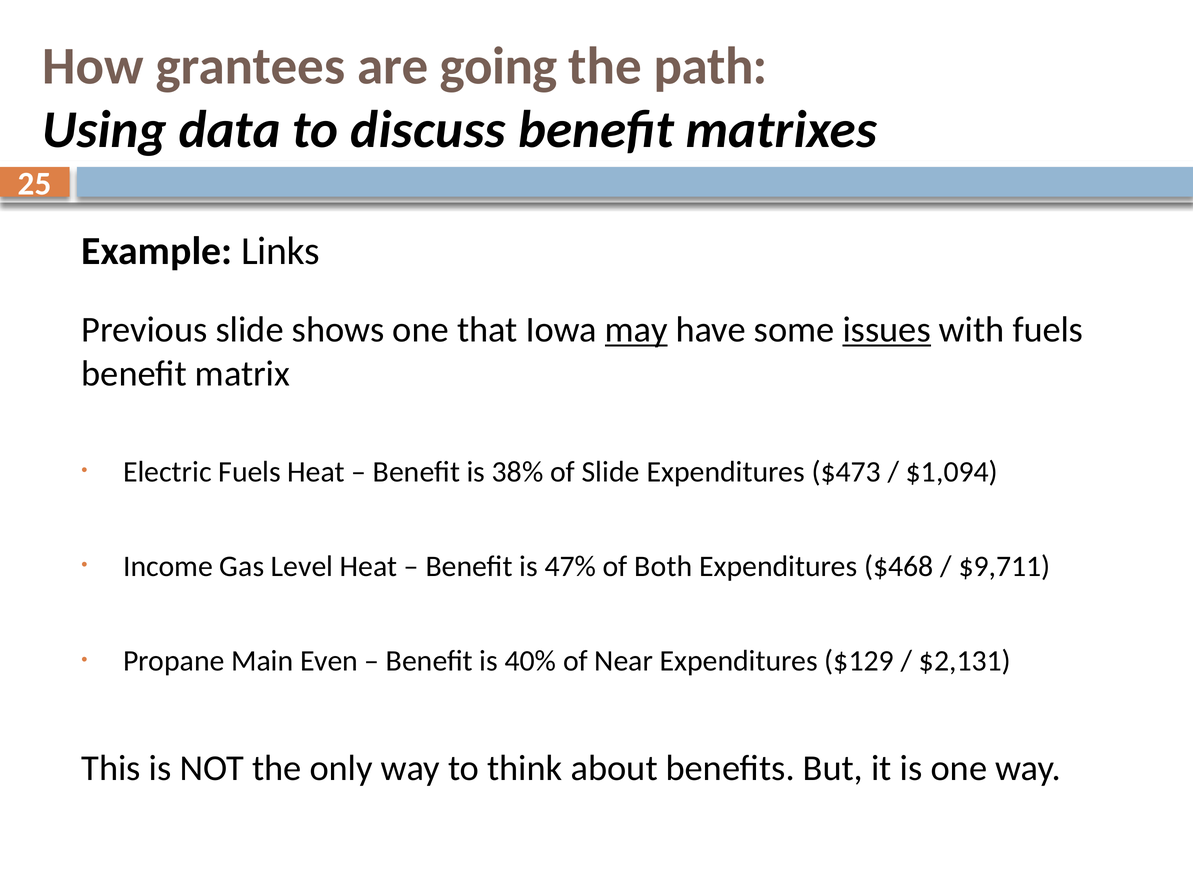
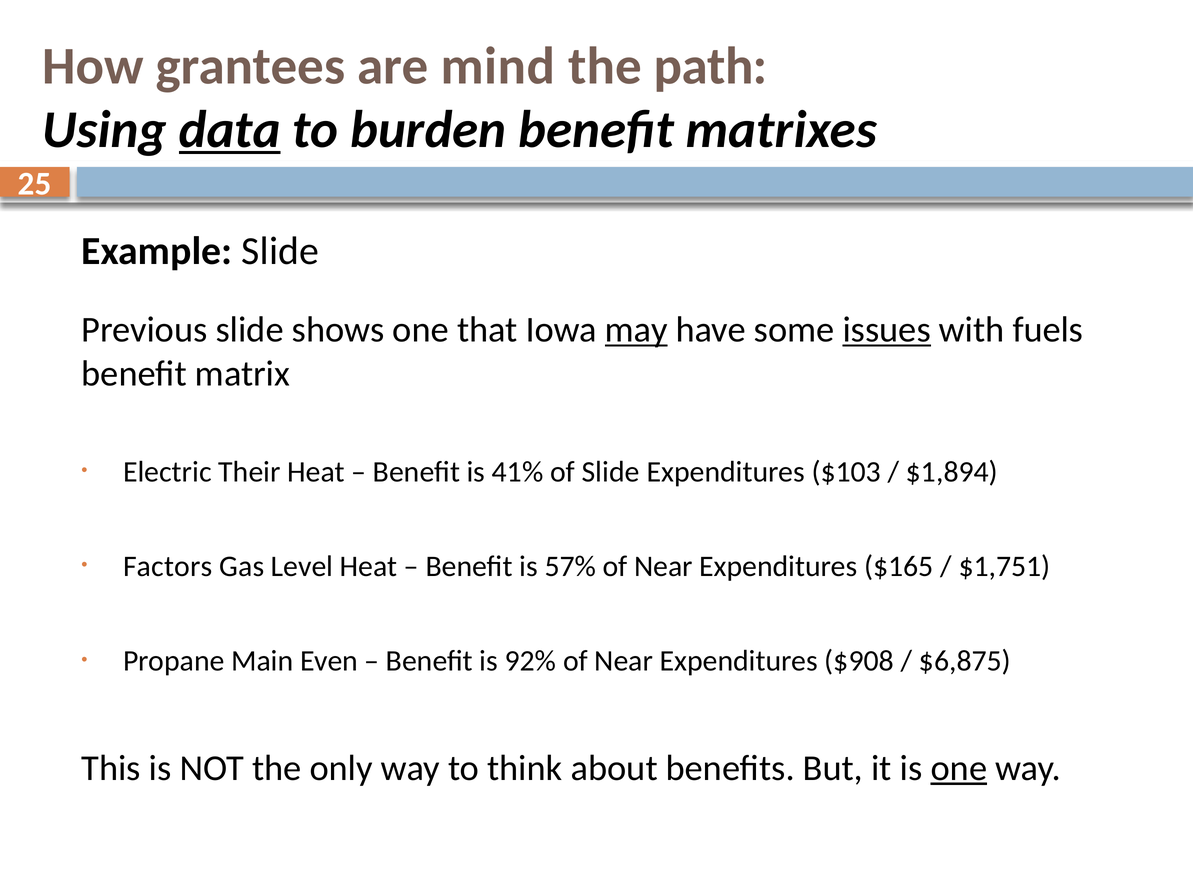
going: going -> mind (498, 66)
data underline: none -> present (230, 130)
discuss: discuss -> burden (428, 130)
Example Links: Links -> Slide (280, 251)
Electric Fuels: Fuels -> Their (250, 472)
38%: 38% -> 41% (518, 472)
$473: $473 -> $103 (846, 472)
$1,094: $1,094 -> $1,894 (952, 472)
Income: Income -> Factors (168, 567)
47%: 47% -> 57% (570, 567)
Both: Both -> Near (663, 567)
$468: $468 -> $165 (899, 567)
$9,711: $9,711 -> $1,751 (1004, 567)
40%: 40% -> 92% (530, 662)
$129: $129 -> $908 (859, 662)
$2,131: $2,131 -> $6,875 (965, 662)
one underline: none -> present (959, 769)
